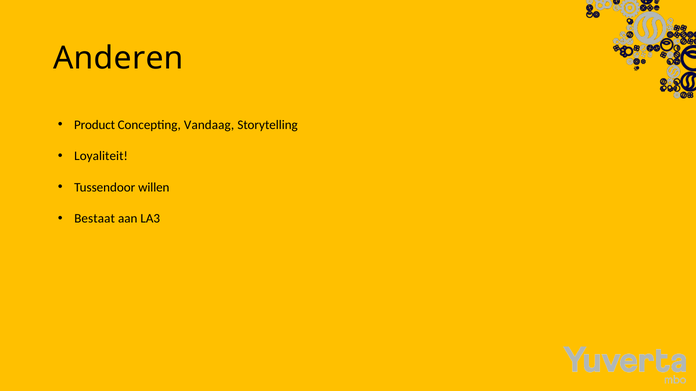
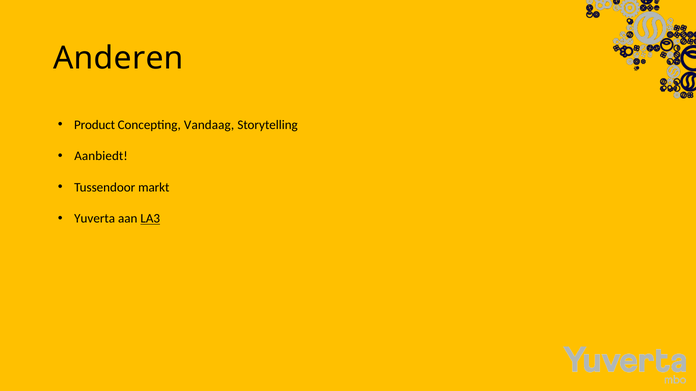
Loyaliteit: Loyaliteit -> Aanbiedt (101, 156)
willen: willen -> markt (154, 188)
Bestaat: Bestaat -> Yuverta (95, 219)
LA3 underline: none -> present (150, 219)
